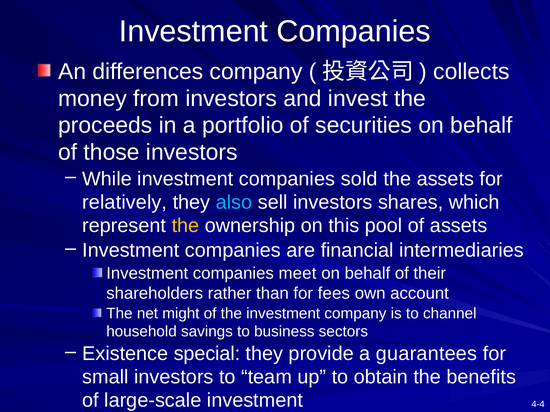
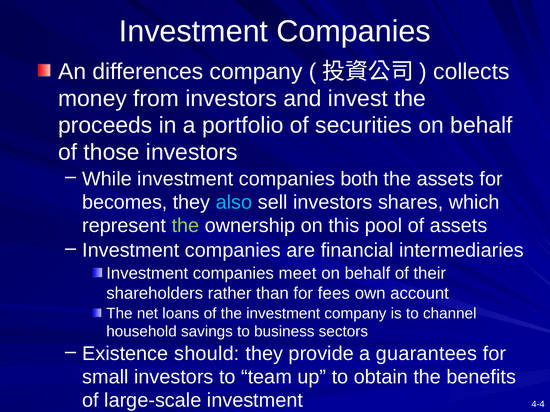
sold: sold -> both (359, 179)
relatively: relatively -> becomes (125, 202)
the colour: yellow -> light green (185, 226)
might: might -> loans (181, 314)
special: special -> should (207, 354)
